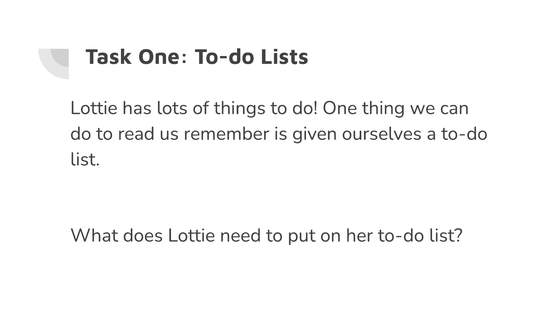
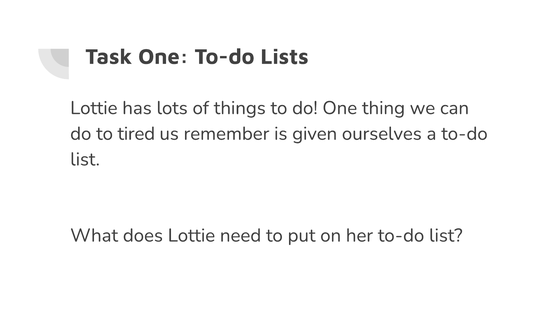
read: read -> tired (136, 134)
